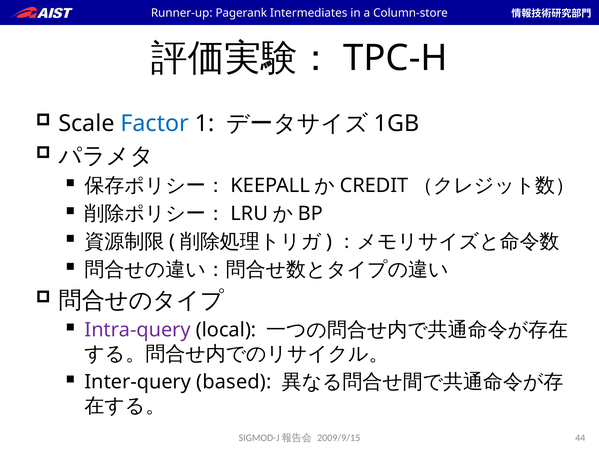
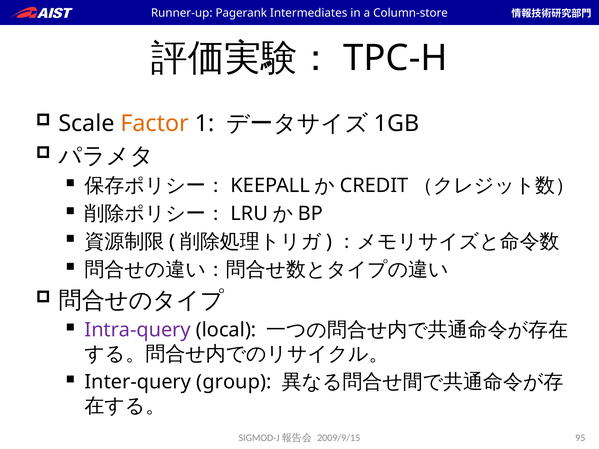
Factor colour: blue -> orange (155, 123)
based: based -> group (234, 382)
44: 44 -> 95 (580, 438)
